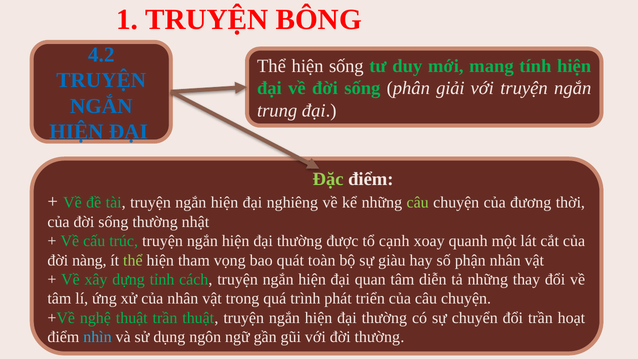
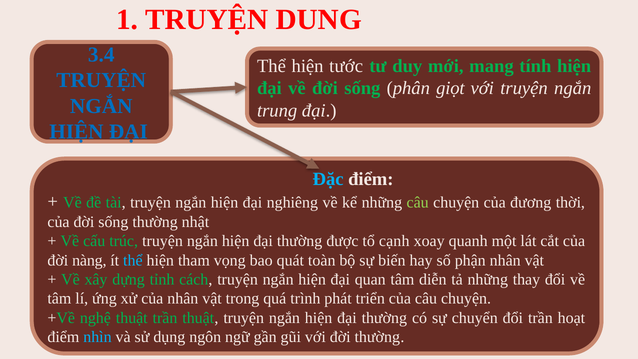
BÔNG: BÔNG -> DUNG (319, 20)
4.2: 4.2 -> 3.4 (101, 55)
hiện sống: sống -> tước (346, 66)
giải: giải -> giọt (450, 88)
Đặc colour: light green -> light blue (328, 179)
thể colour: light green -> light blue (133, 260)
giàu: giàu -> biến (392, 260)
